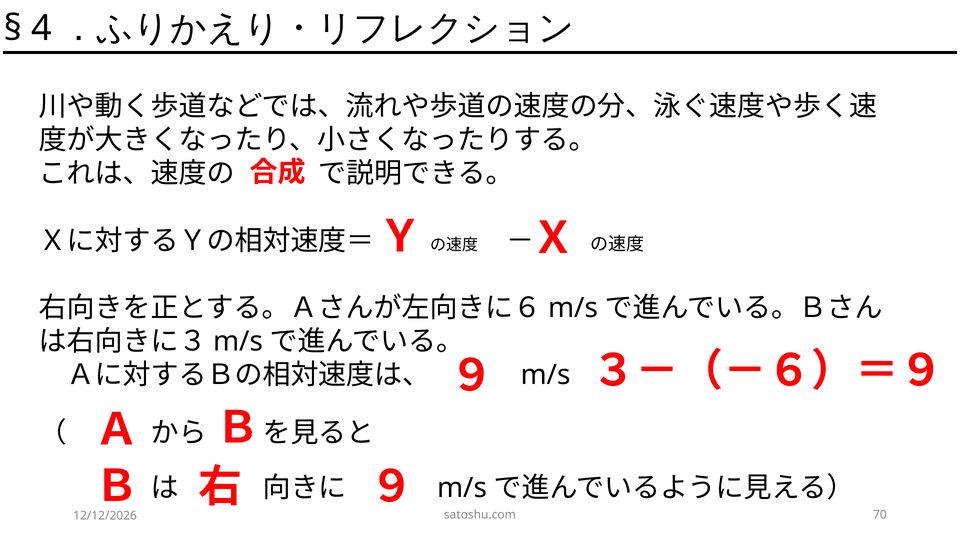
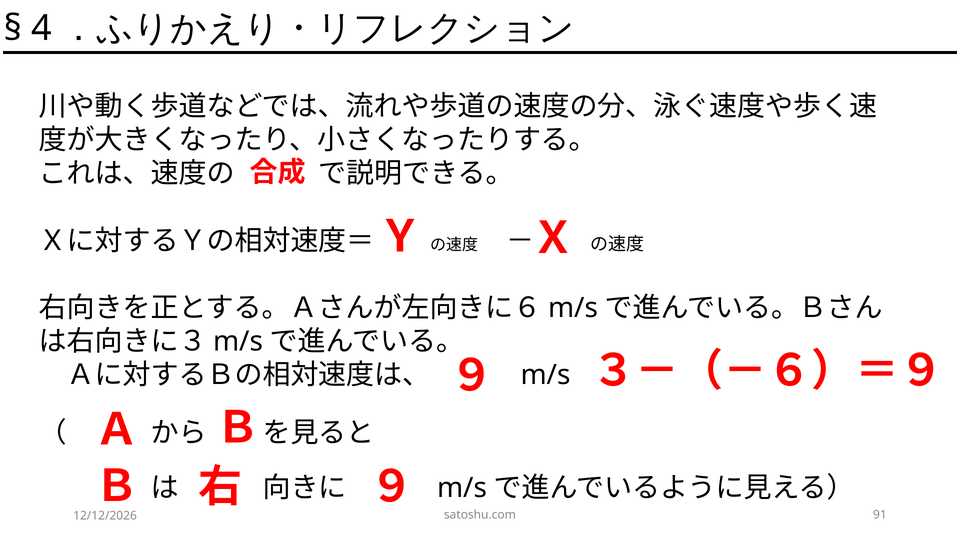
70: 70 -> 91 (880, 515)
